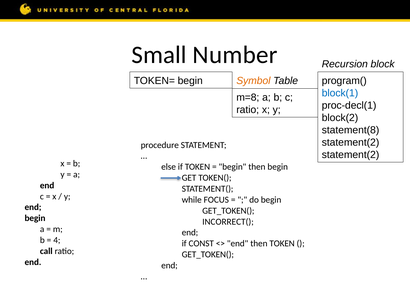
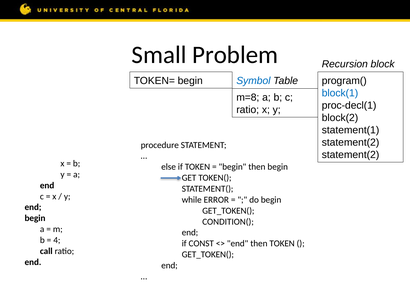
Number: Number -> Problem (235, 55)
Symbol colour: orange -> blue (253, 81)
statement(8: statement(8 -> statement(1 (351, 130)
FOCUS: FOCUS -> ERROR (216, 199)
INCORRECT(: INCORRECT( -> CONDITION( (228, 221)
